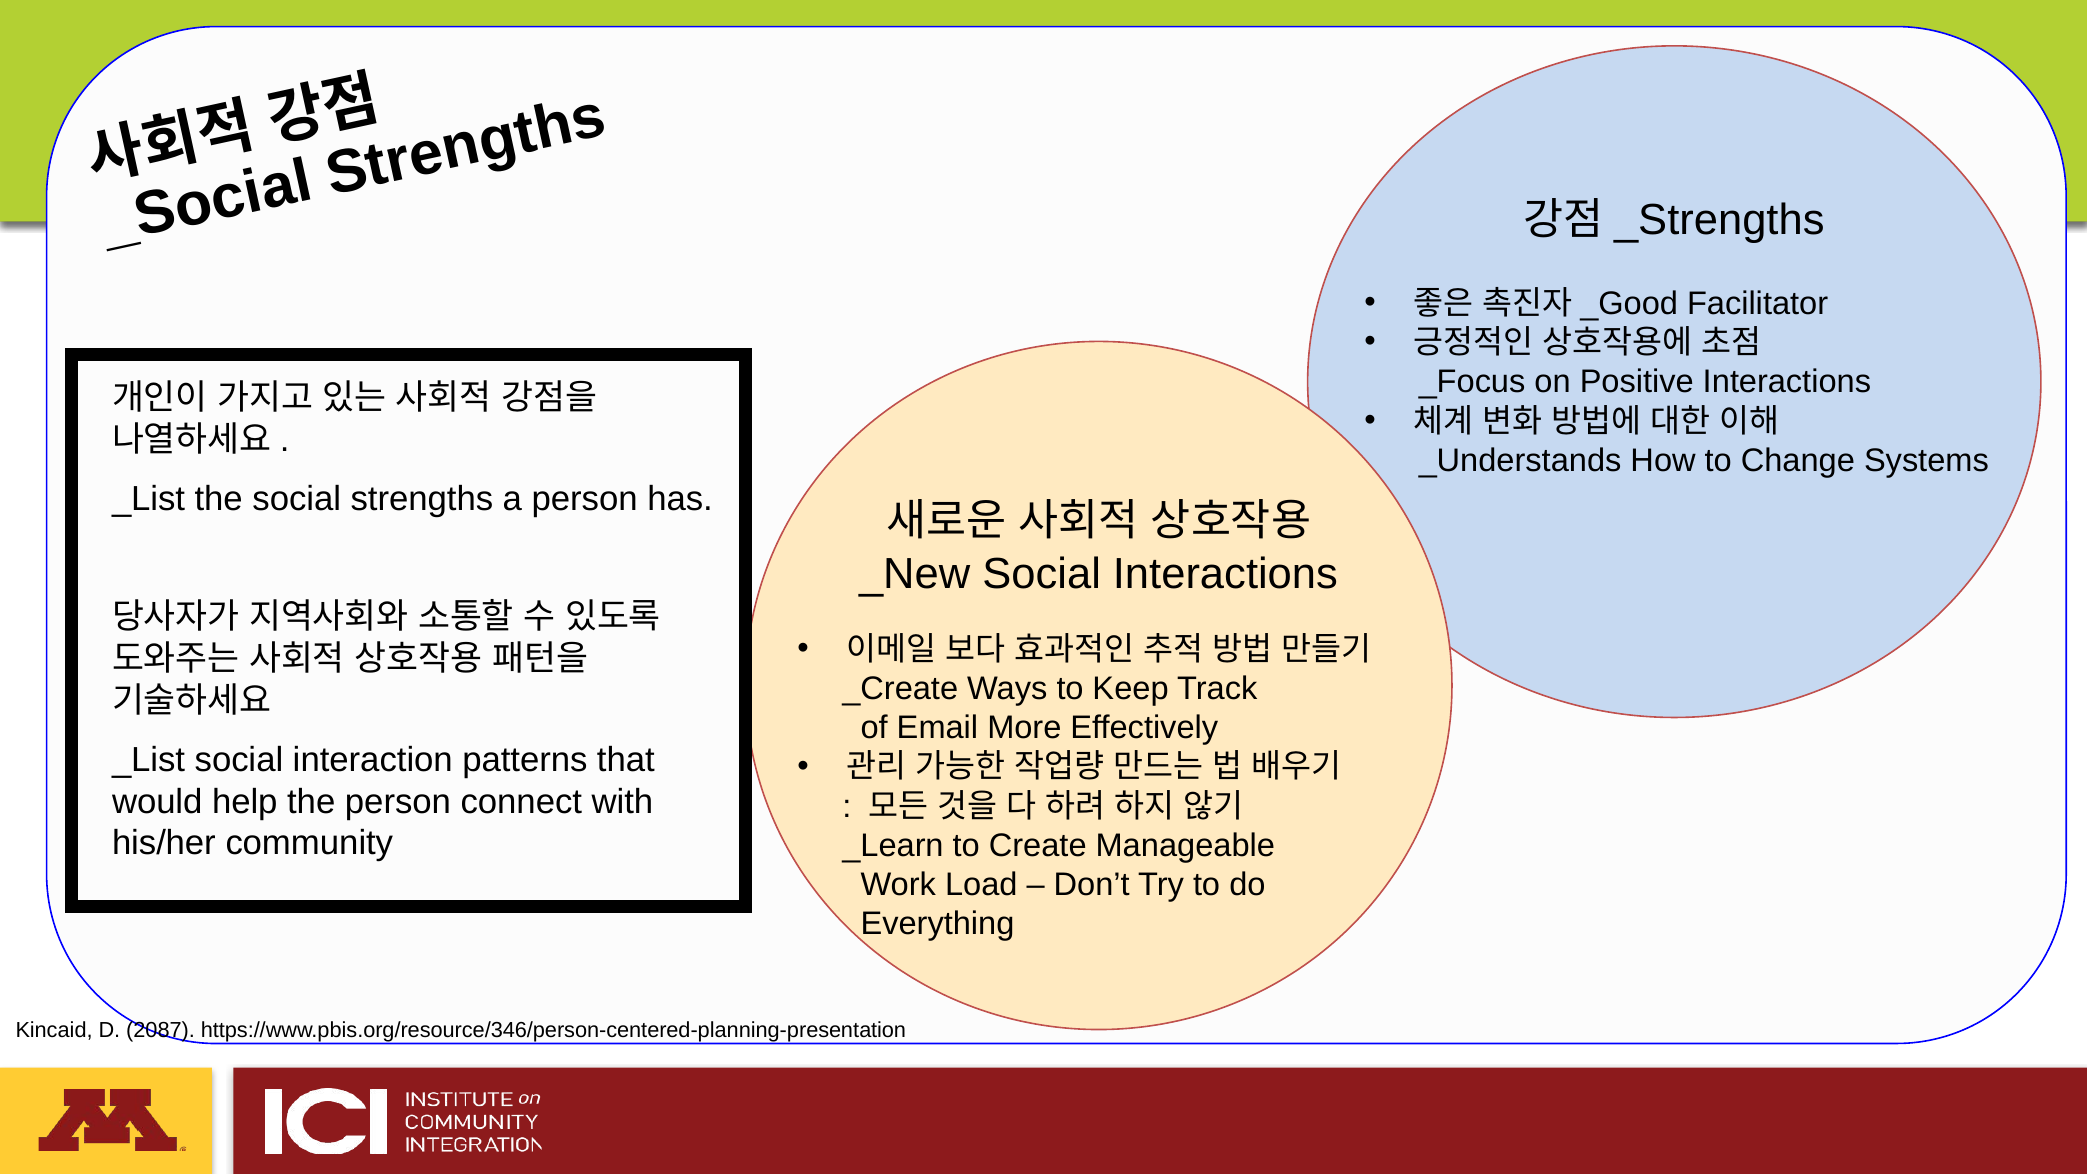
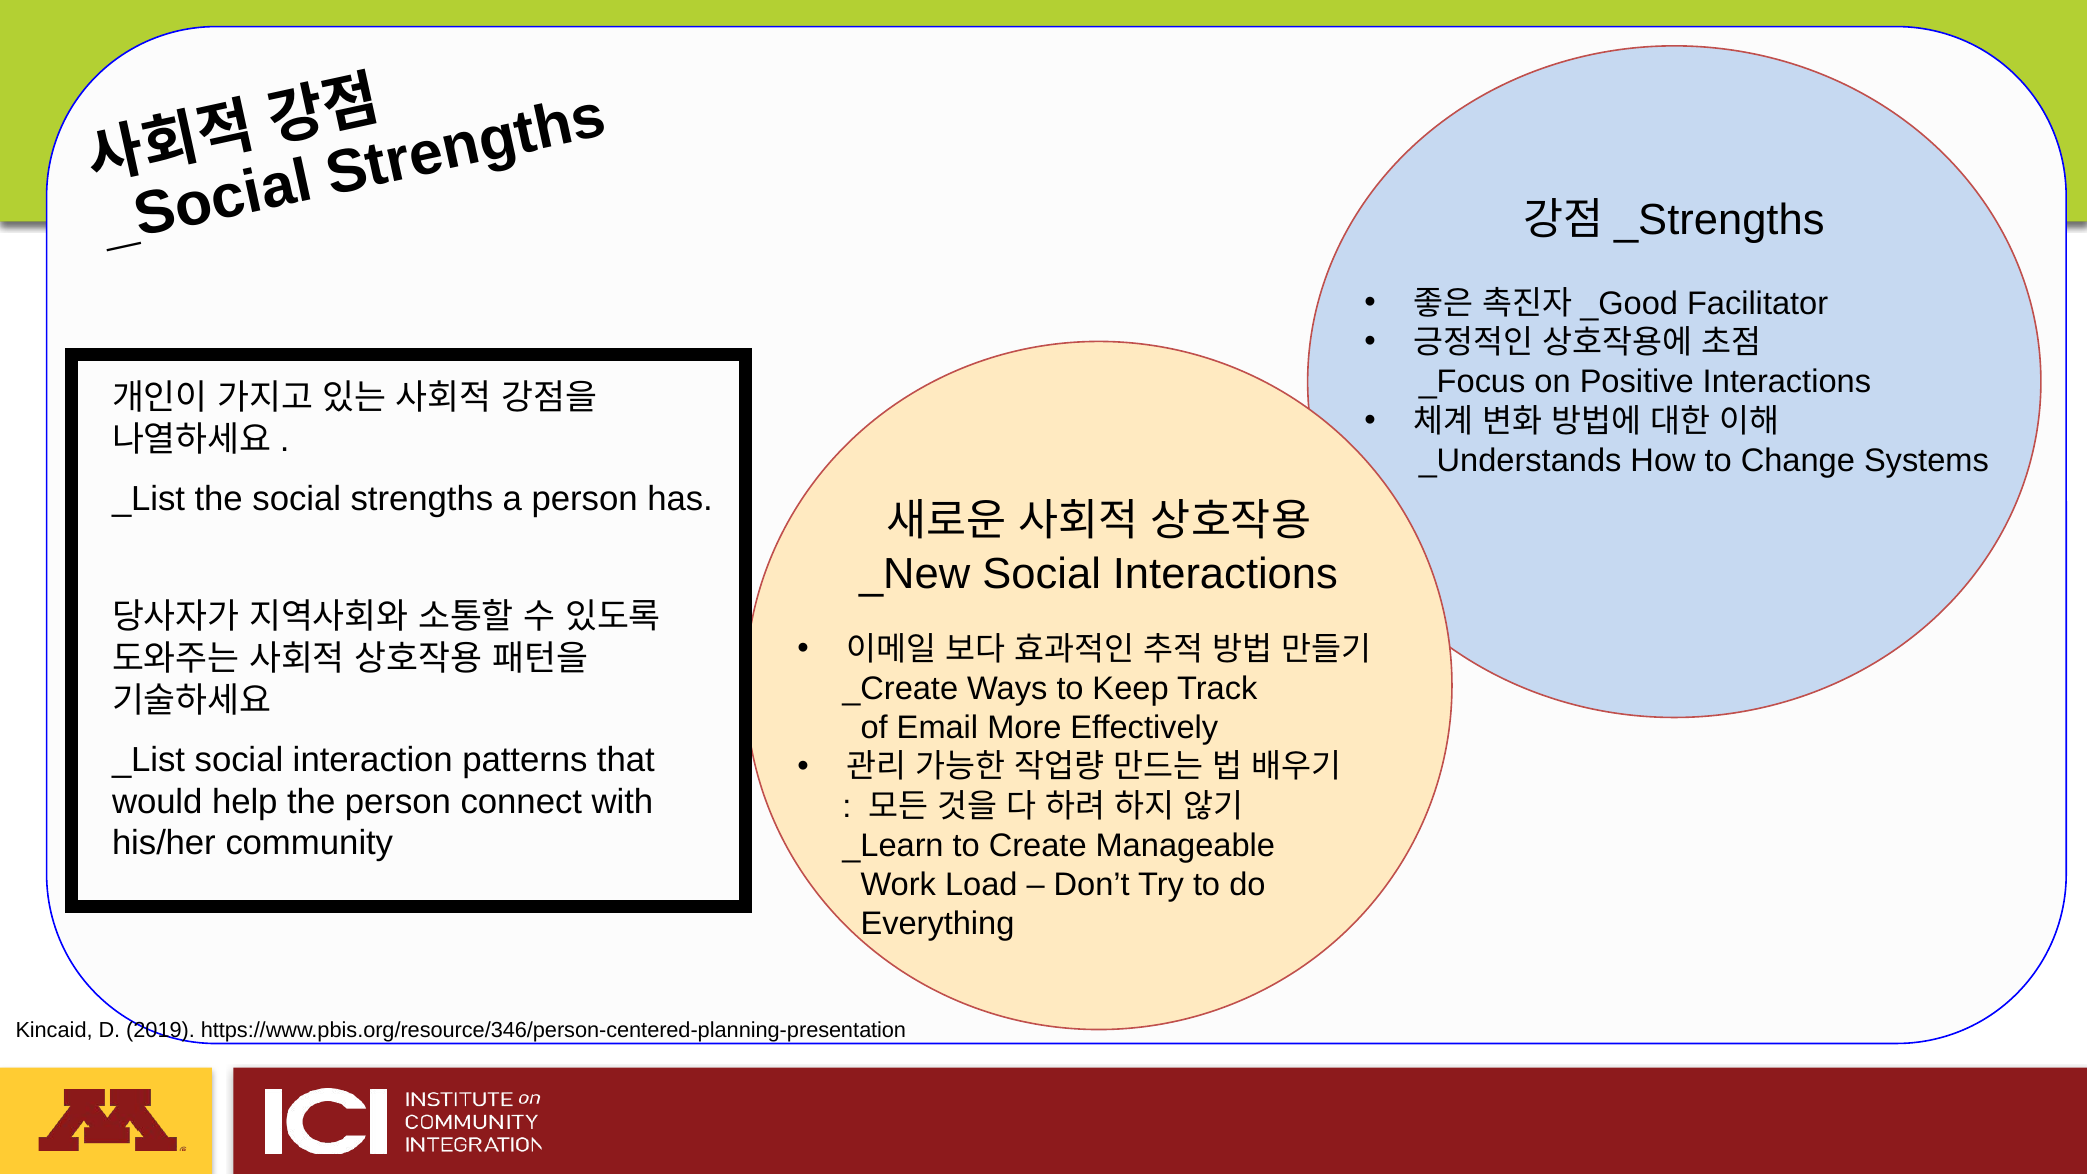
2087: 2087 -> 2019 (161, 1031)
